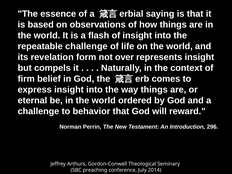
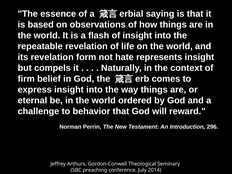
repeatable challenge: challenge -> revelation (87, 46)
over: over -> hate (124, 57)
